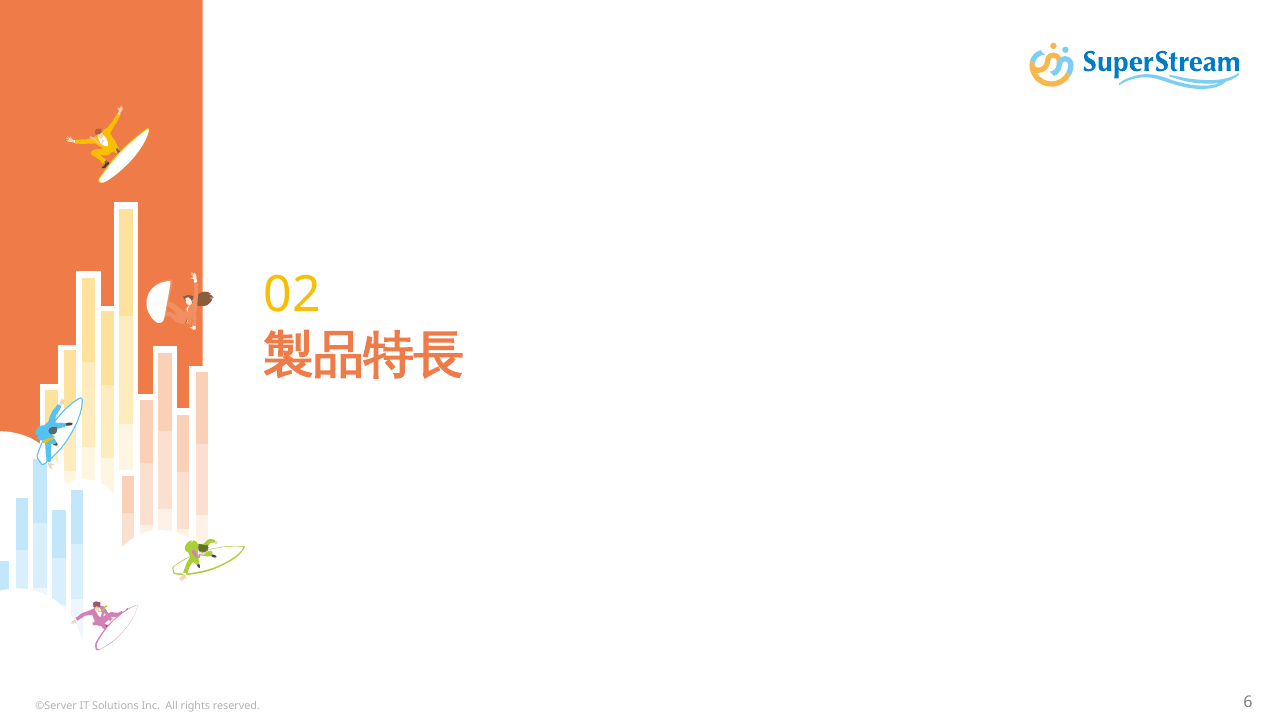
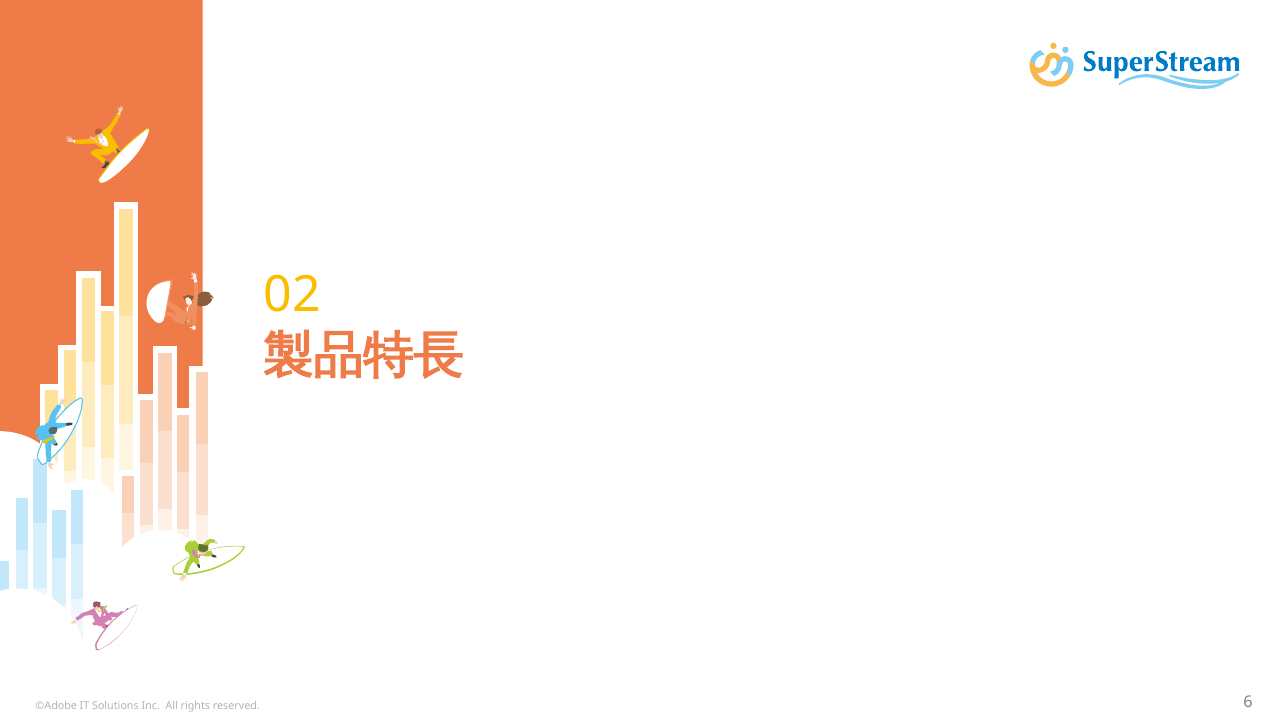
©Server: ©Server -> ©Adobe (56, 706)
